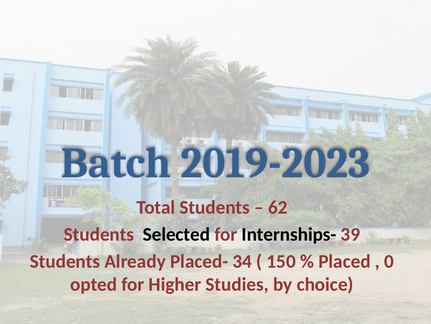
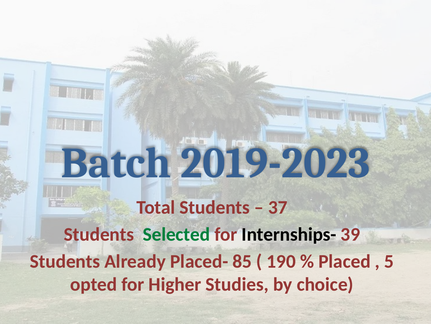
62: 62 -> 37 (278, 207)
Selected colour: black -> green (176, 234)
34: 34 -> 85 (242, 261)
150: 150 -> 190 (281, 261)
0: 0 -> 5 (389, 261)
